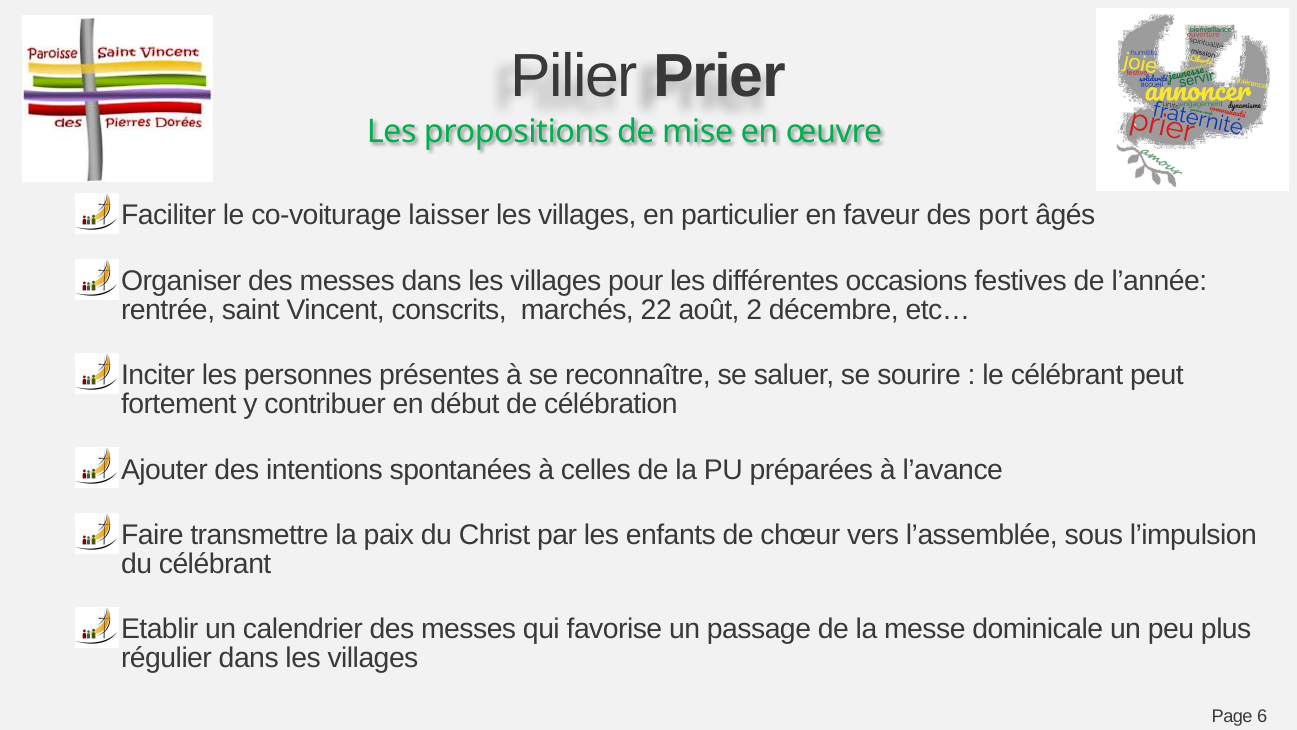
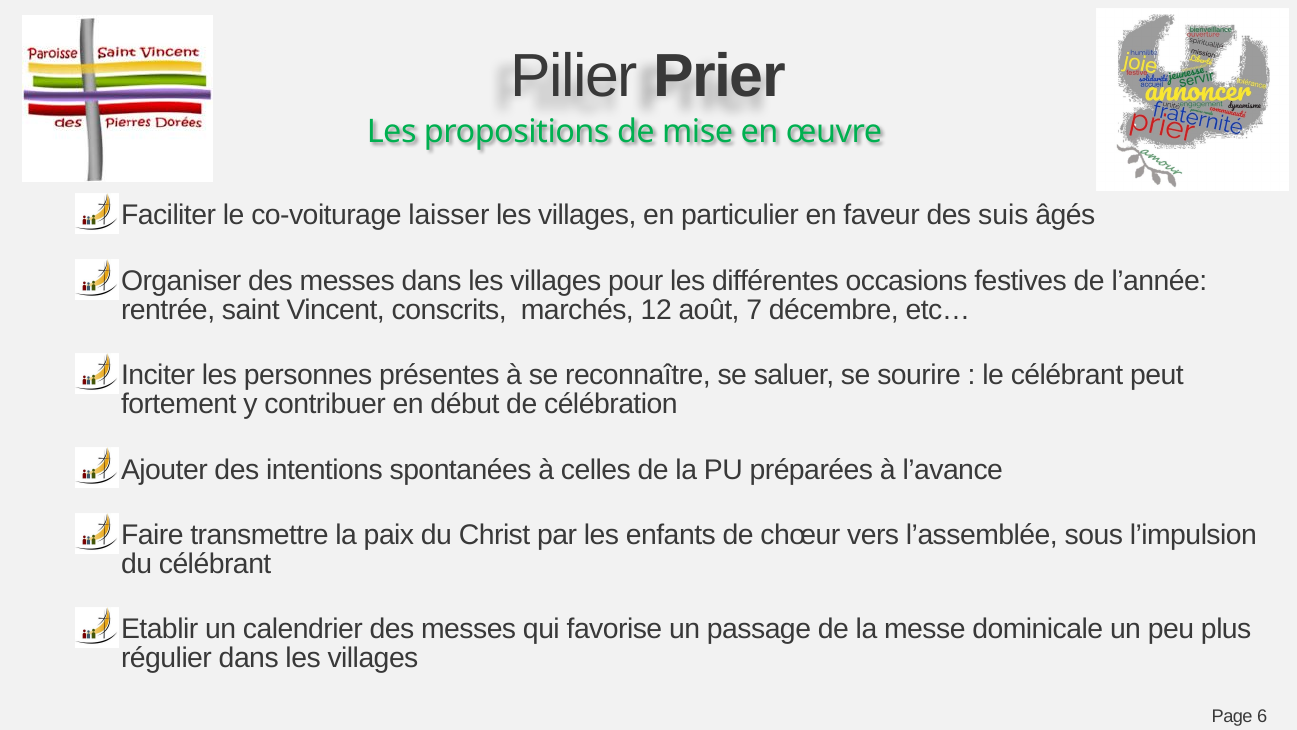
port: port -> suis (1003, 215)
22: 22 -> 12 (656, 310)
2: 2 -> 7 (754, 310)
